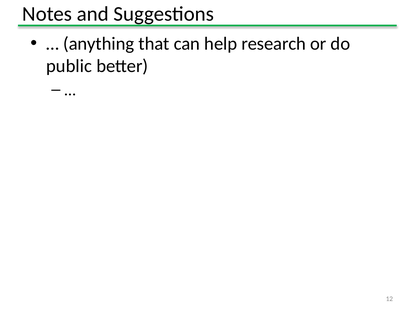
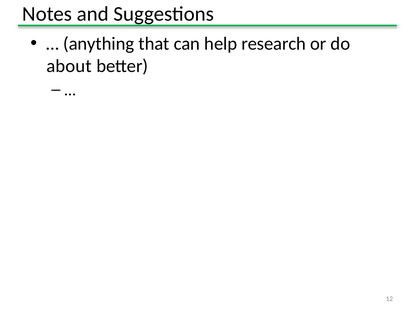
public: public -> about (69, 66)
